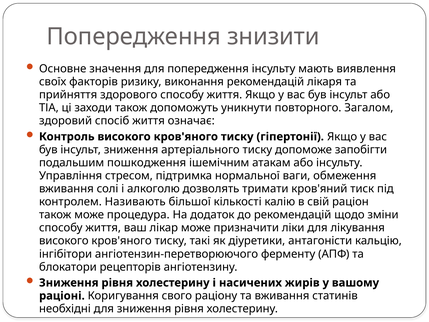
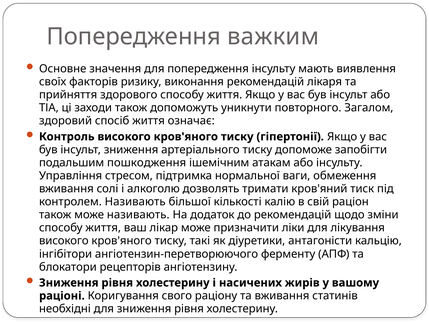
знизити: знизити -> важким (273, 37)
може процедура: процедура -> називають (138, 215)
